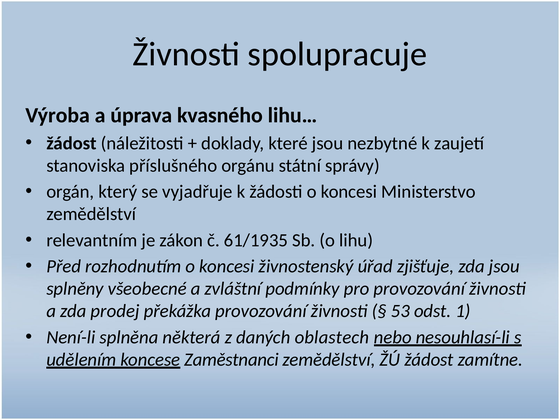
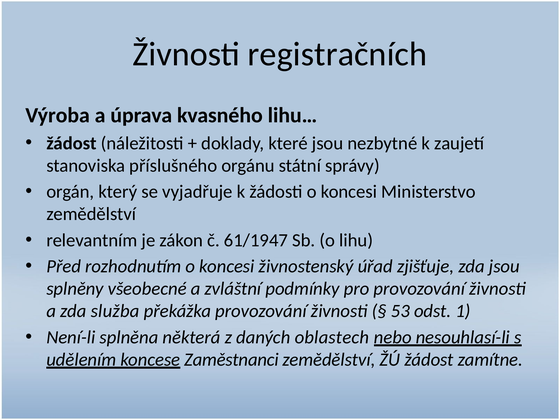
spolupracuje: spolupracuje -> registračních (337, 54)
61/1935: 61/1935 -> 61/1947 (256, 240)
prodej: prodej -> služba (115, 311)
